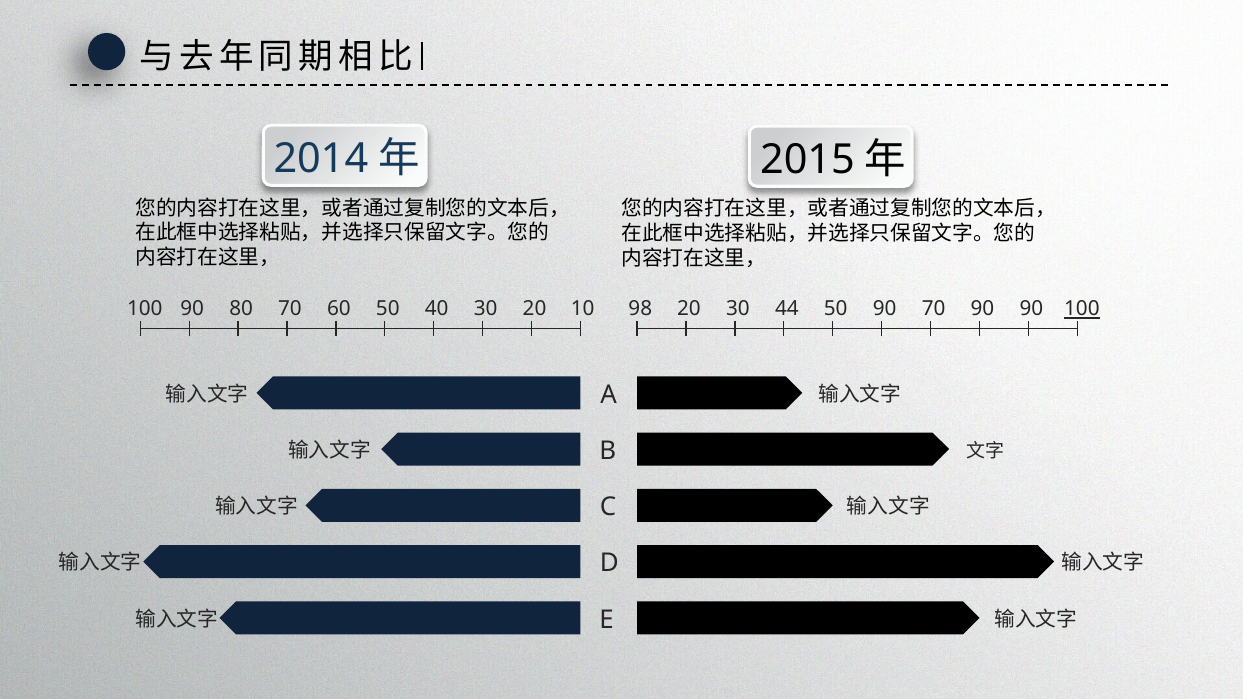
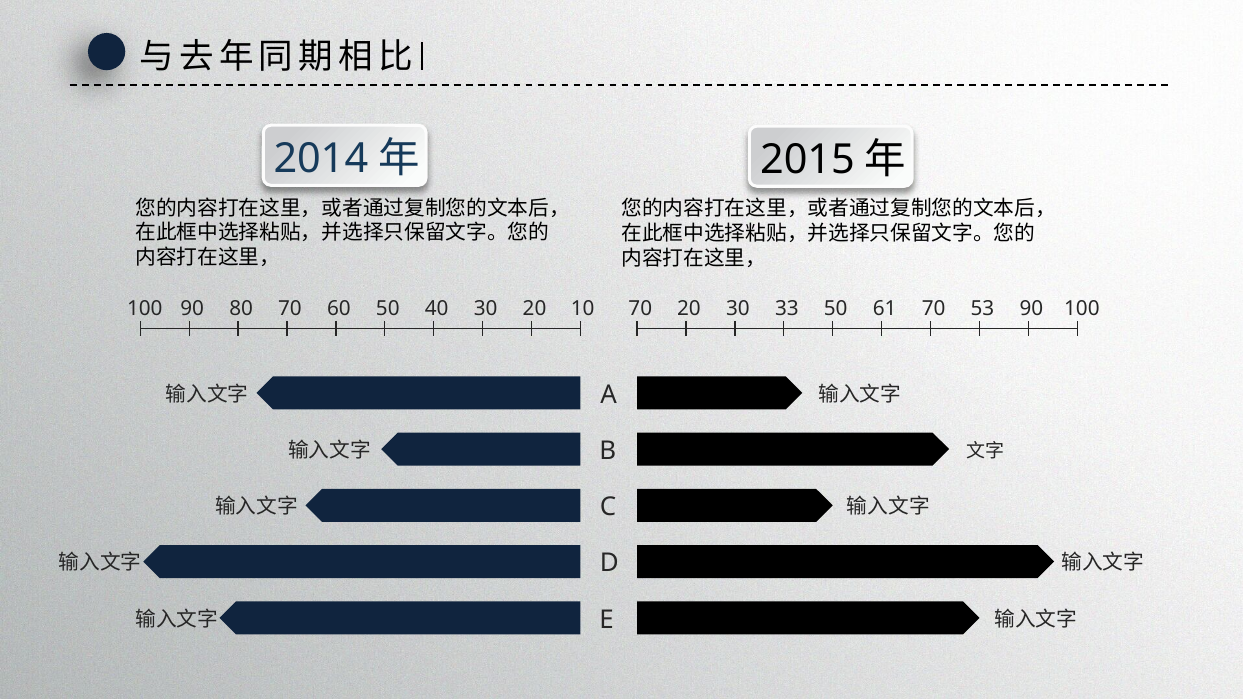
100 98: 98 -> 70 (640, 309)
44: 44 -> 33 (787, 309)
50 90: 90 -> 61 (885, 309)
70 90: 90 -> 53 (982, 309)
100 underline: present -> none (1082, 309)
